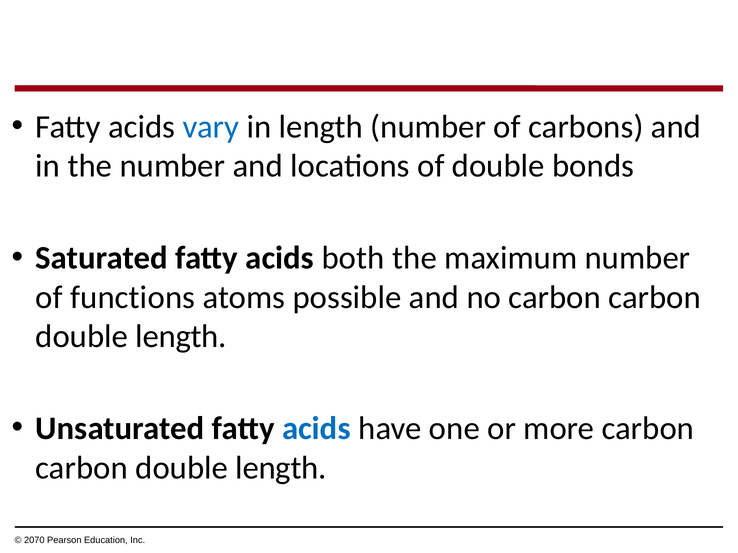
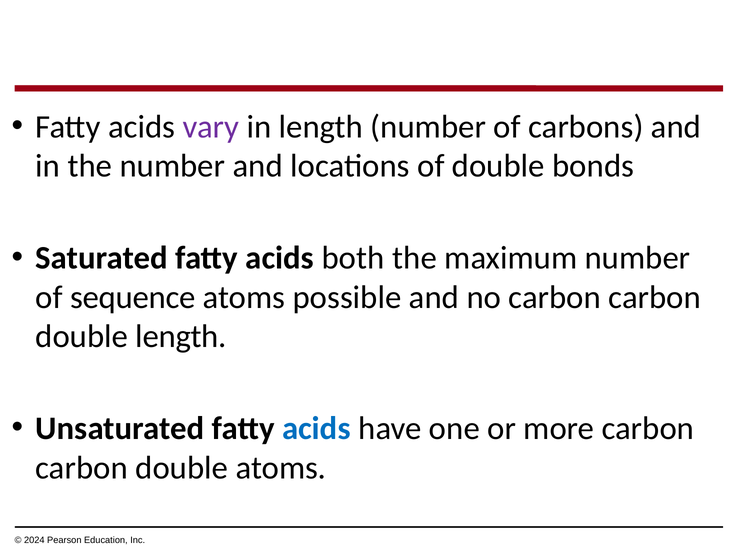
vary colour: blue -> purple (211, 127)
functions: functions -> sequence (133, 298)
length: length -> atoms (281, 468)
2070: 2070 -> 2024 (34, 541)
